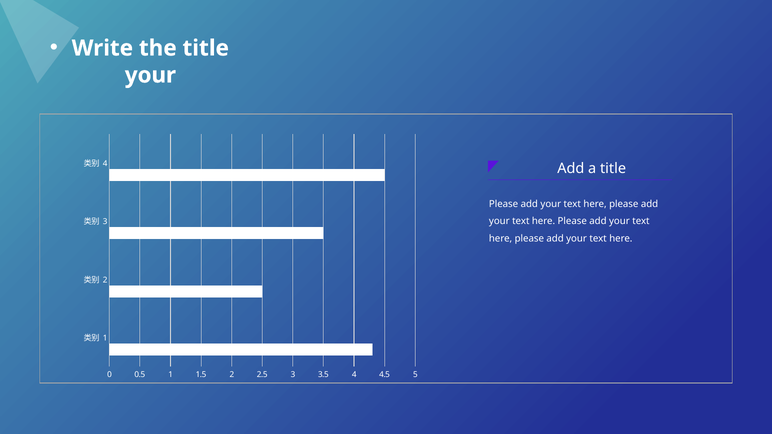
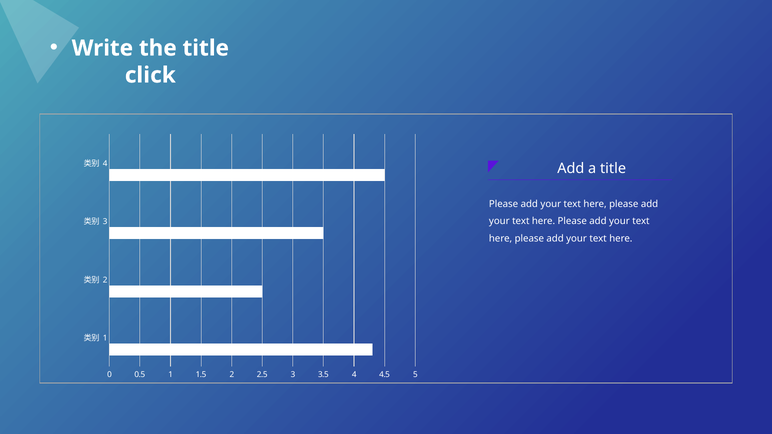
your: your -> click (150, 75)
